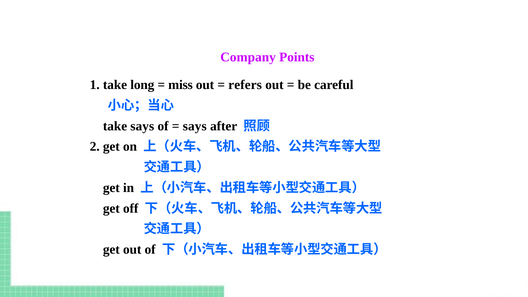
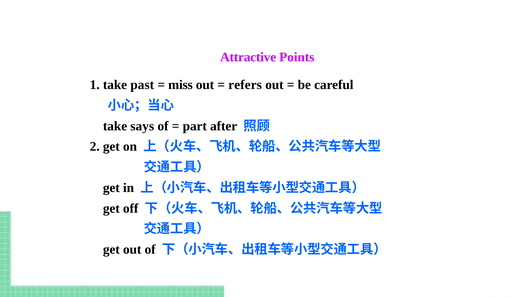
Company: Company -> Attractive (248, 57)
long: long -> past (142, 85)
says: says -> part (195, 126)
